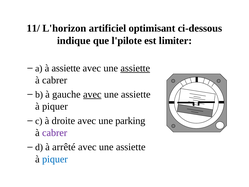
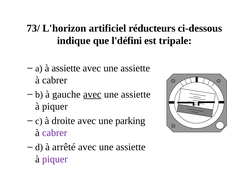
11/: 11/ -> 73/ (33, 28)
optimisant: optimisant -> réducteurs (152, 28)
l'pilote: l'pilote -> l'défini (127, 41)
limiter: limiter -> tripale (175, 41)
assiette underline: present -> none (135, 68)
piquer colour: blue -> purple (55, 159)
